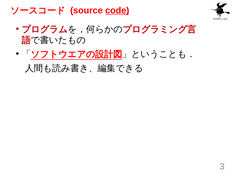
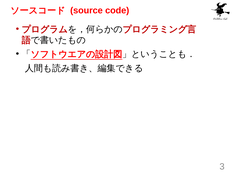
code underline: present -> none (117, 10)
